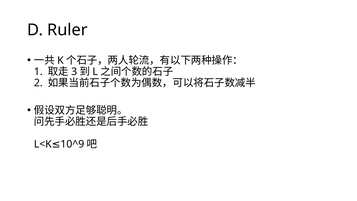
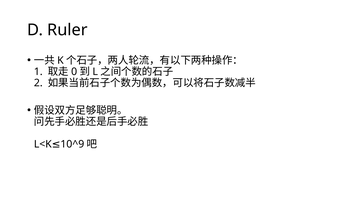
3: 3 -> 0 (74, 72)
